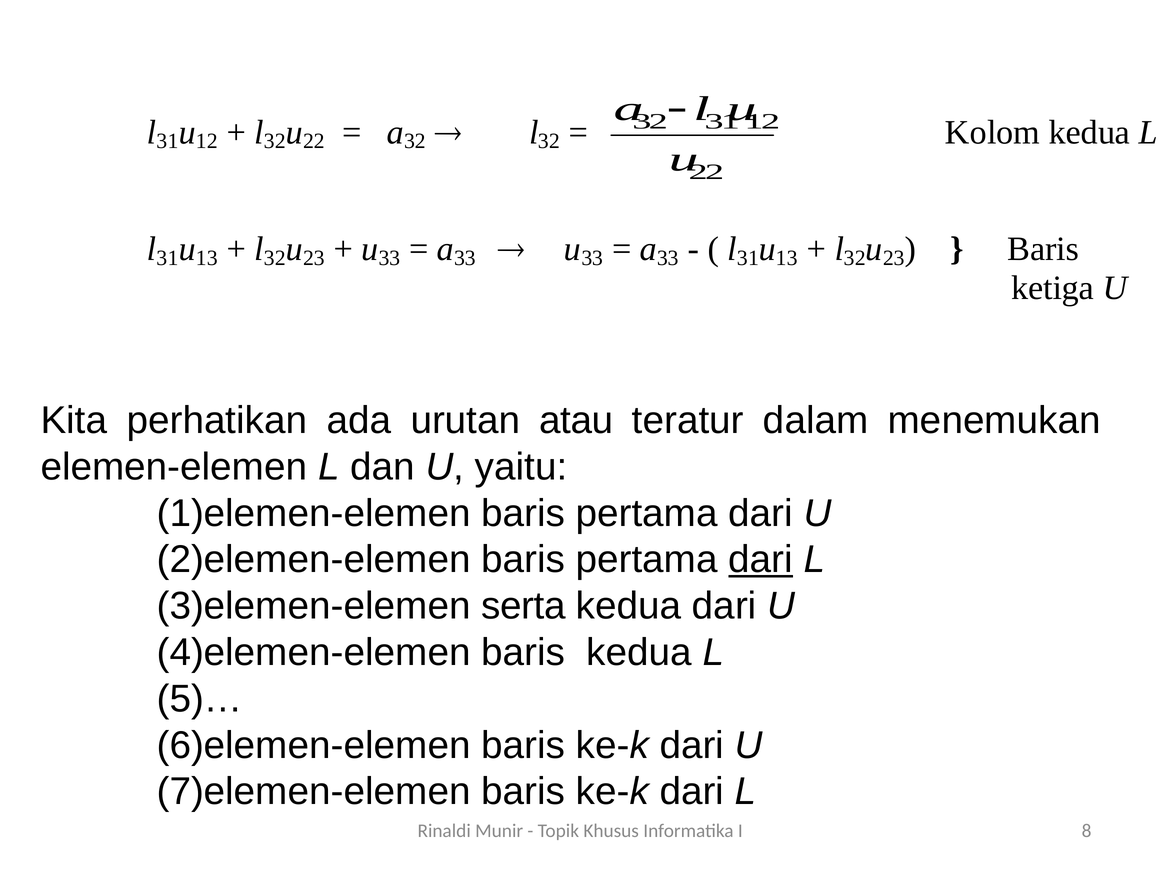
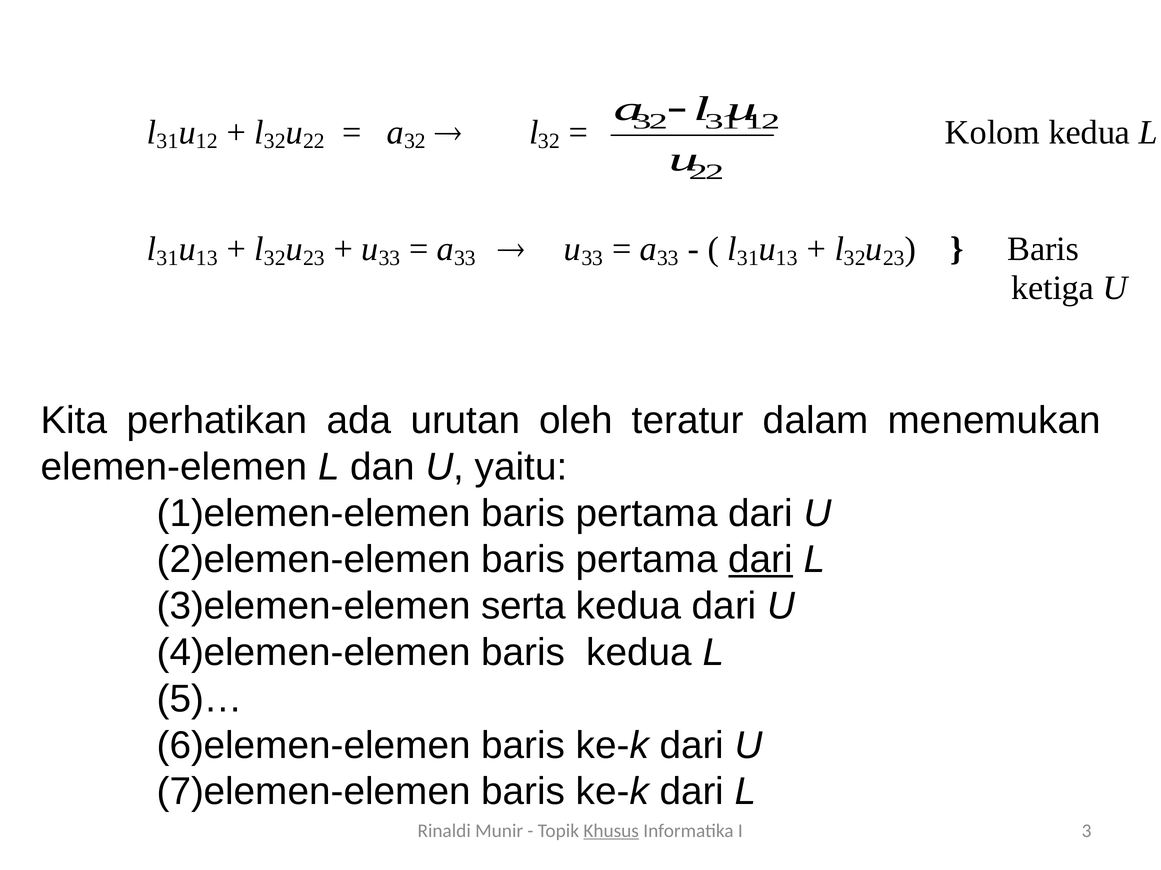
atau: atau -> oleh (576, 421)
Khusus underline: none -> present (611, 831)
8: 8 -> 3 (1087, 831)
